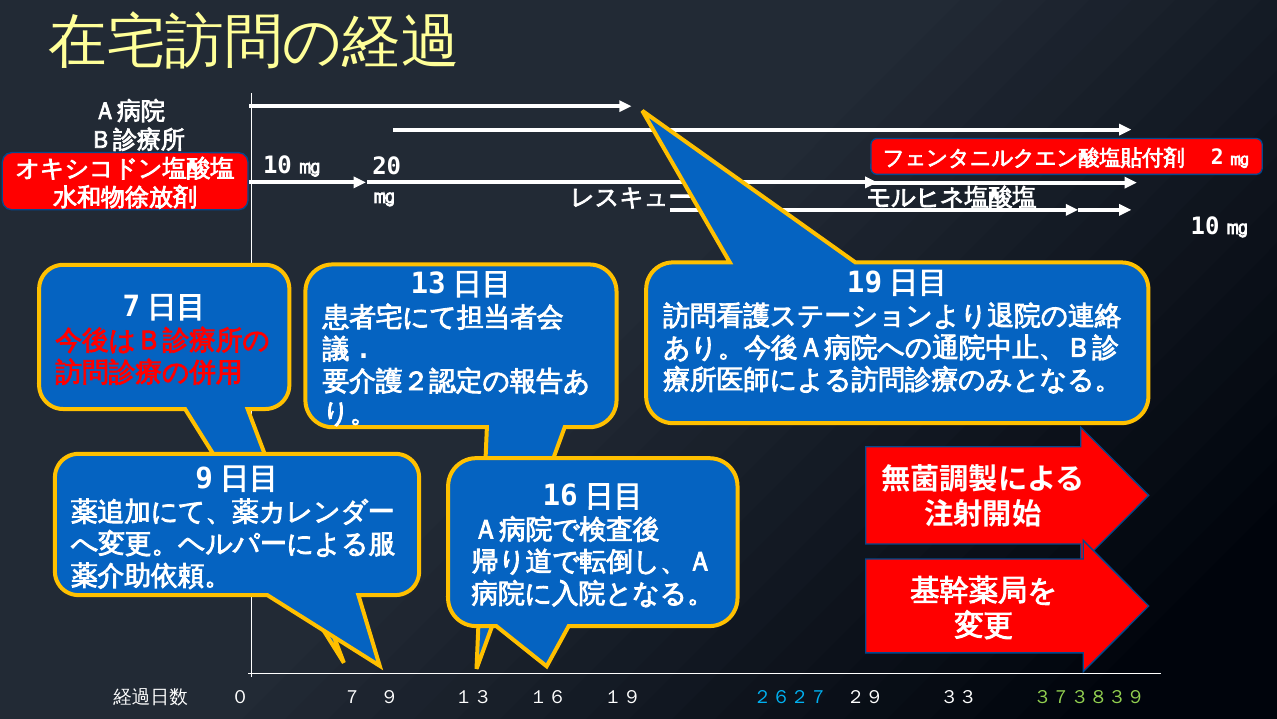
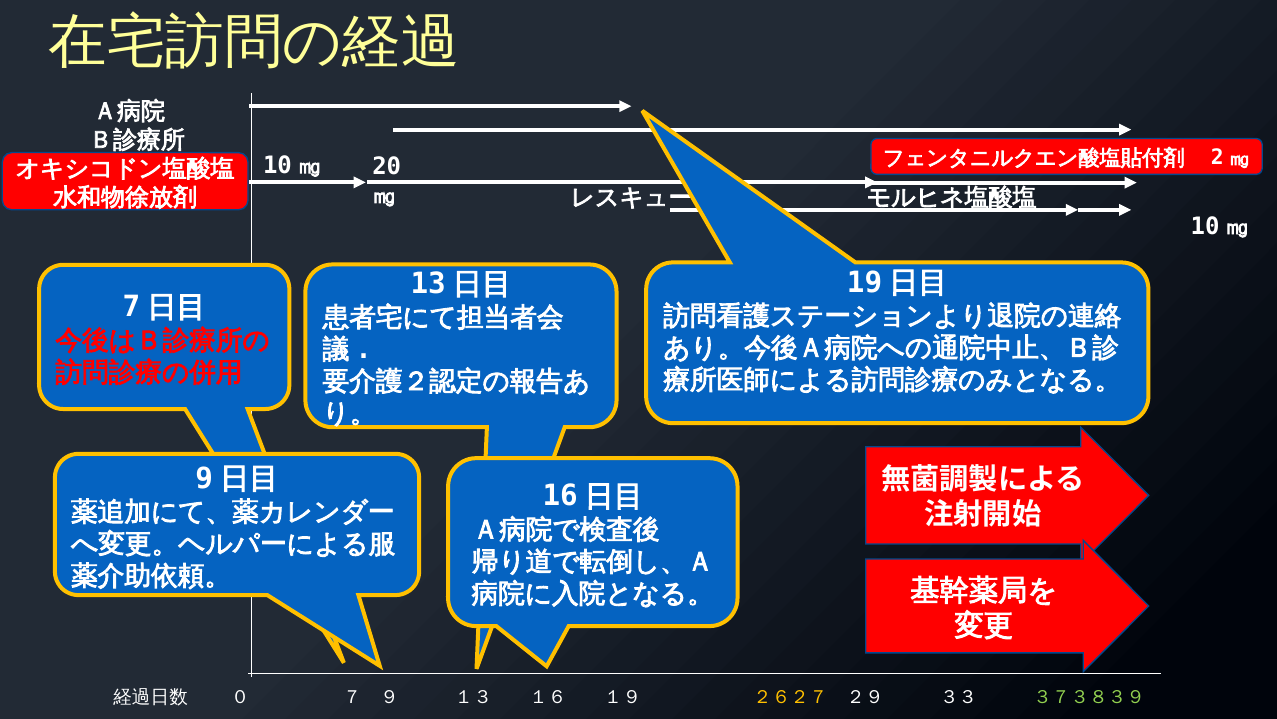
２６２７ colour: light blue -> yellow (790, 697)
